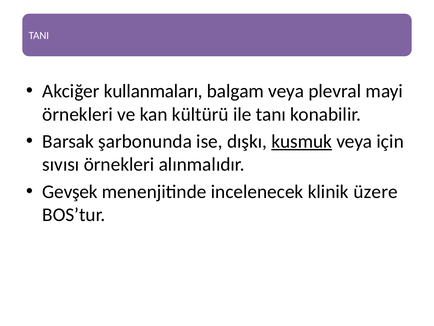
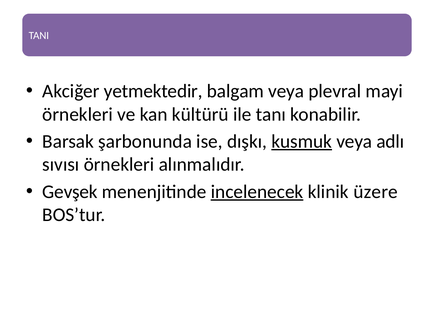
kullanmaları: kullanmaları -> yetmektedir (153, 91)
için: için -> adlı (390, 141)
incelenecek underline: none -> present (257, 191)
